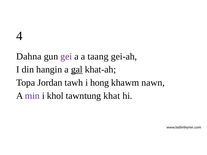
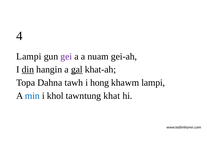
Dahna: Dahna -> Lampi (29, 57)
taang: taang -> nuam (98, 57)
din underline: none -> present (28, 70)
Jordan: Jordan -> Dahna (50, 83)
khawm nawn: nawn -> lampi (153, 83)
min colour: purple -> blue (32, 96)
